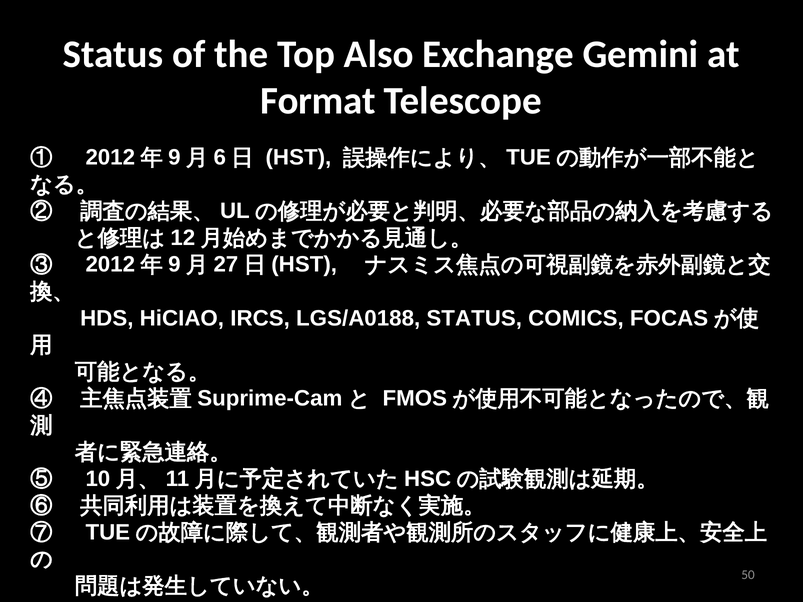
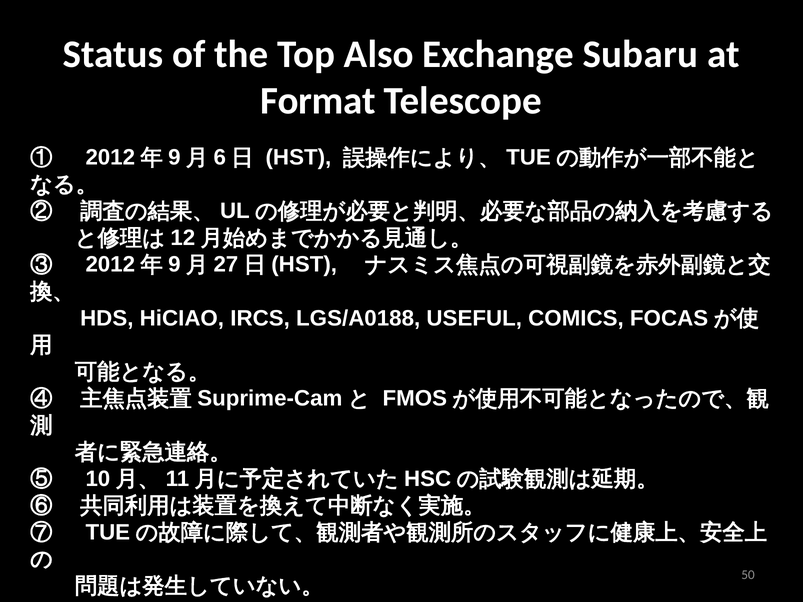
Gemini: Gemini -> Subaru (640, 54)
LGS/A0188 STATUS: STATUS -> USEFUL (474, 318)
